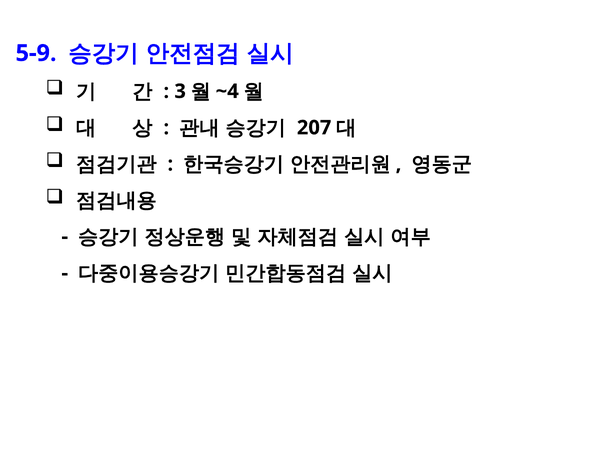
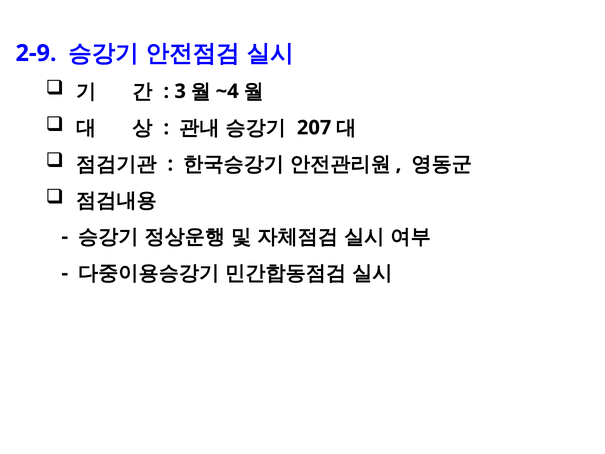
5-9: 5-9 -> 2-9 (36, 53)
